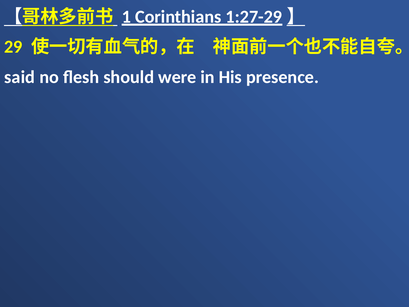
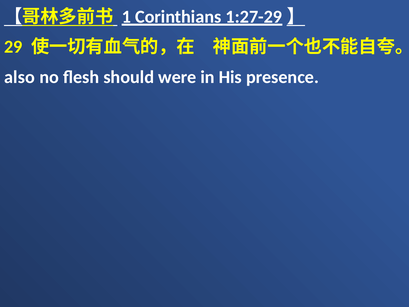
said: said -> also (20, 77)
